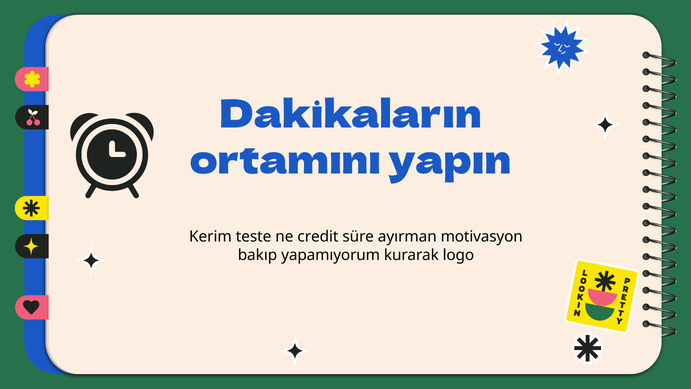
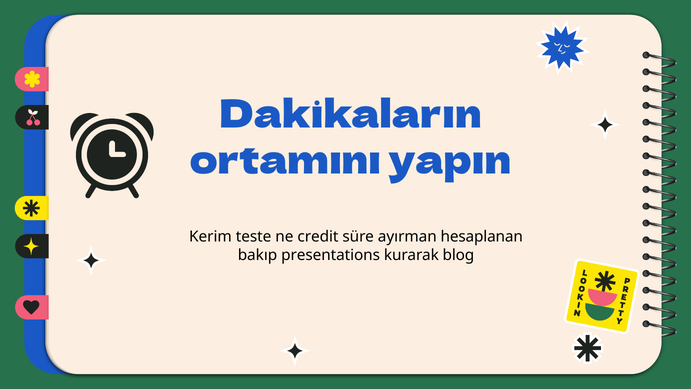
motivasyon: motivasyon -> hesaplanan (482, 236)
yapamıyorum: yapamıyorum -> presentations (331, 255)
logo: logo -> blog (458, 255)
